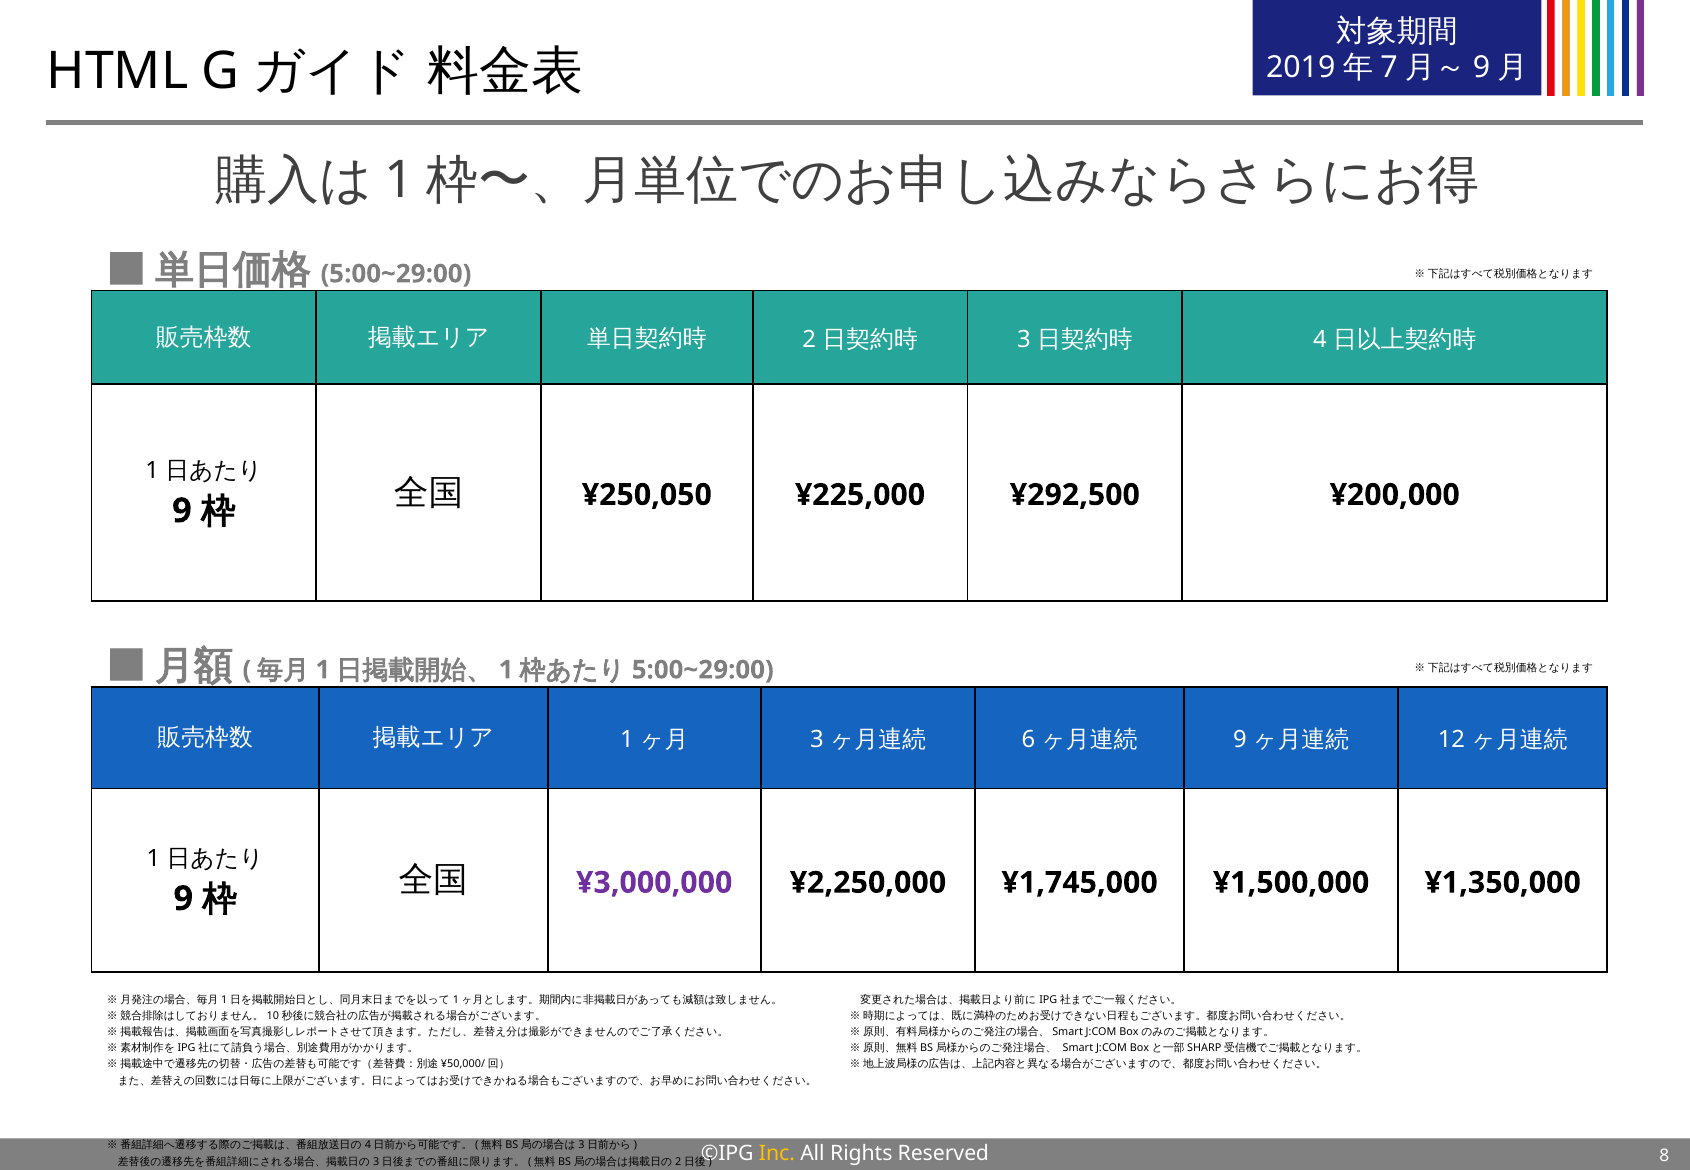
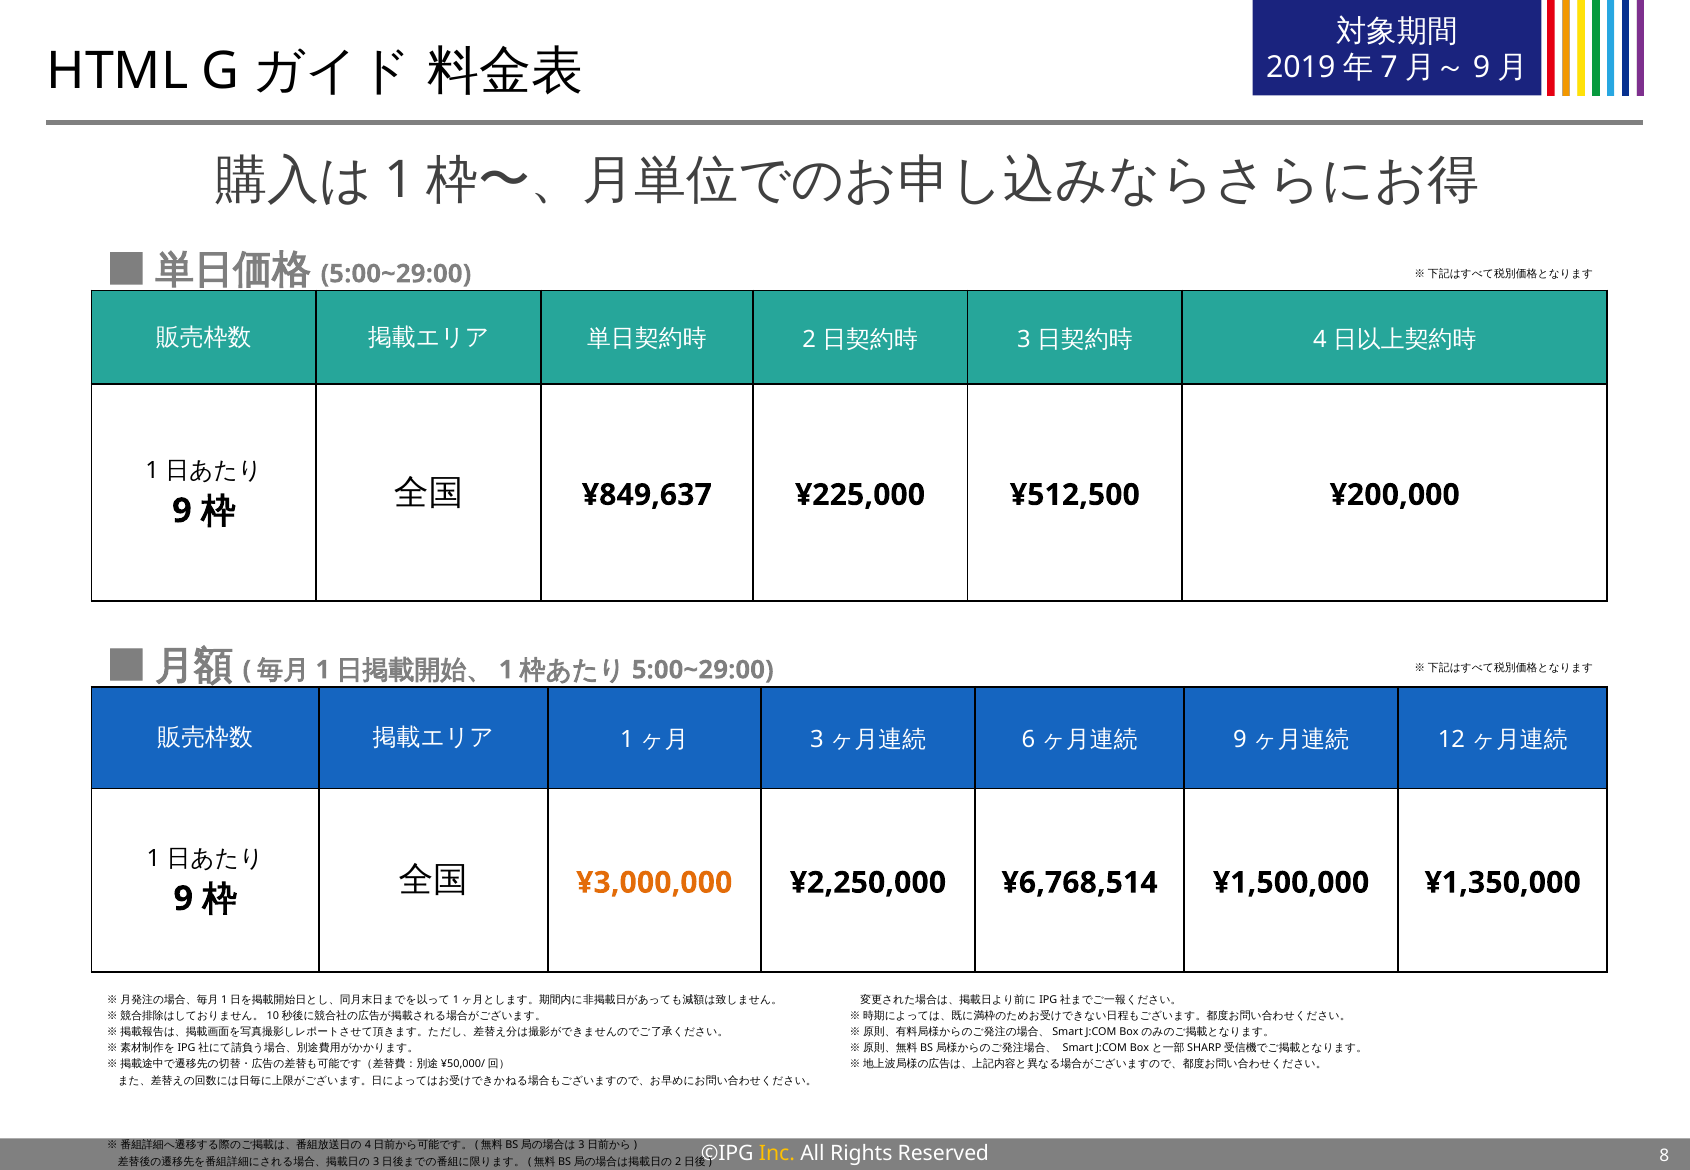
¥250,050: ¥250,050 -> ¥849,637 (647, 495)
¥292,500: ¥292,500 -> ¥512,500 (1075, 495)
¥3,000,000 colour: purple -> orange (654, 883)
¥1,745,000: ¥1,745,000 -> ¥6,768,514 (1080, 883)
